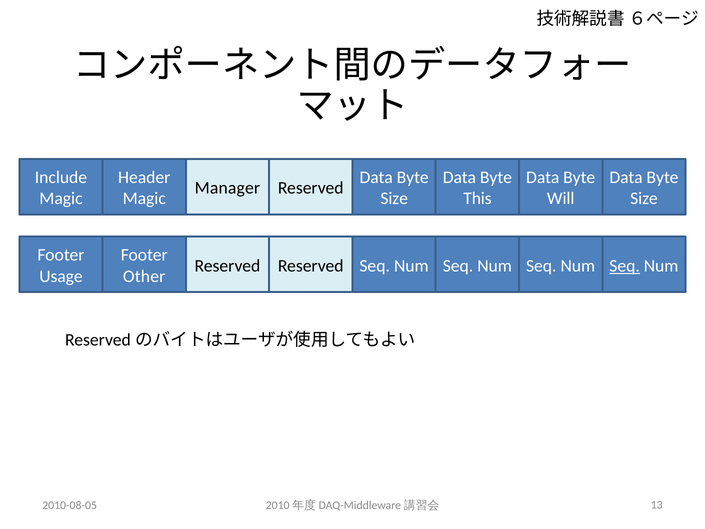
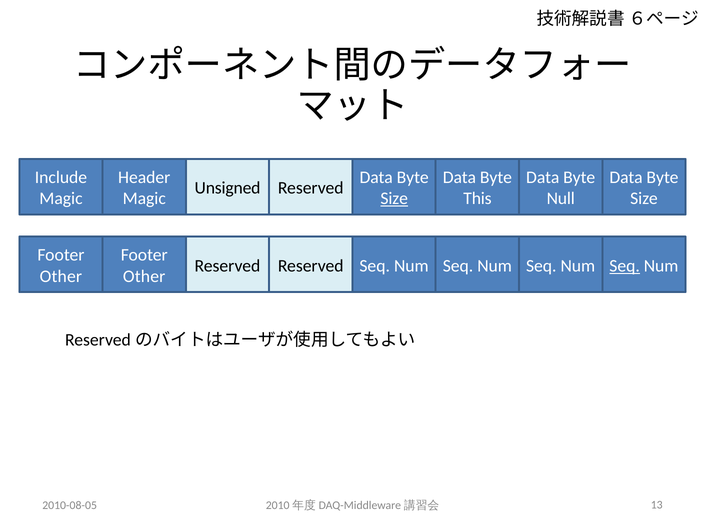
Manager: Manager -> Unsigned (228, 188)
Size underline: none -> present (394, 198)
Will: Will -> Null (561, 198)
Usage: Usage -> Other (61, 276)
